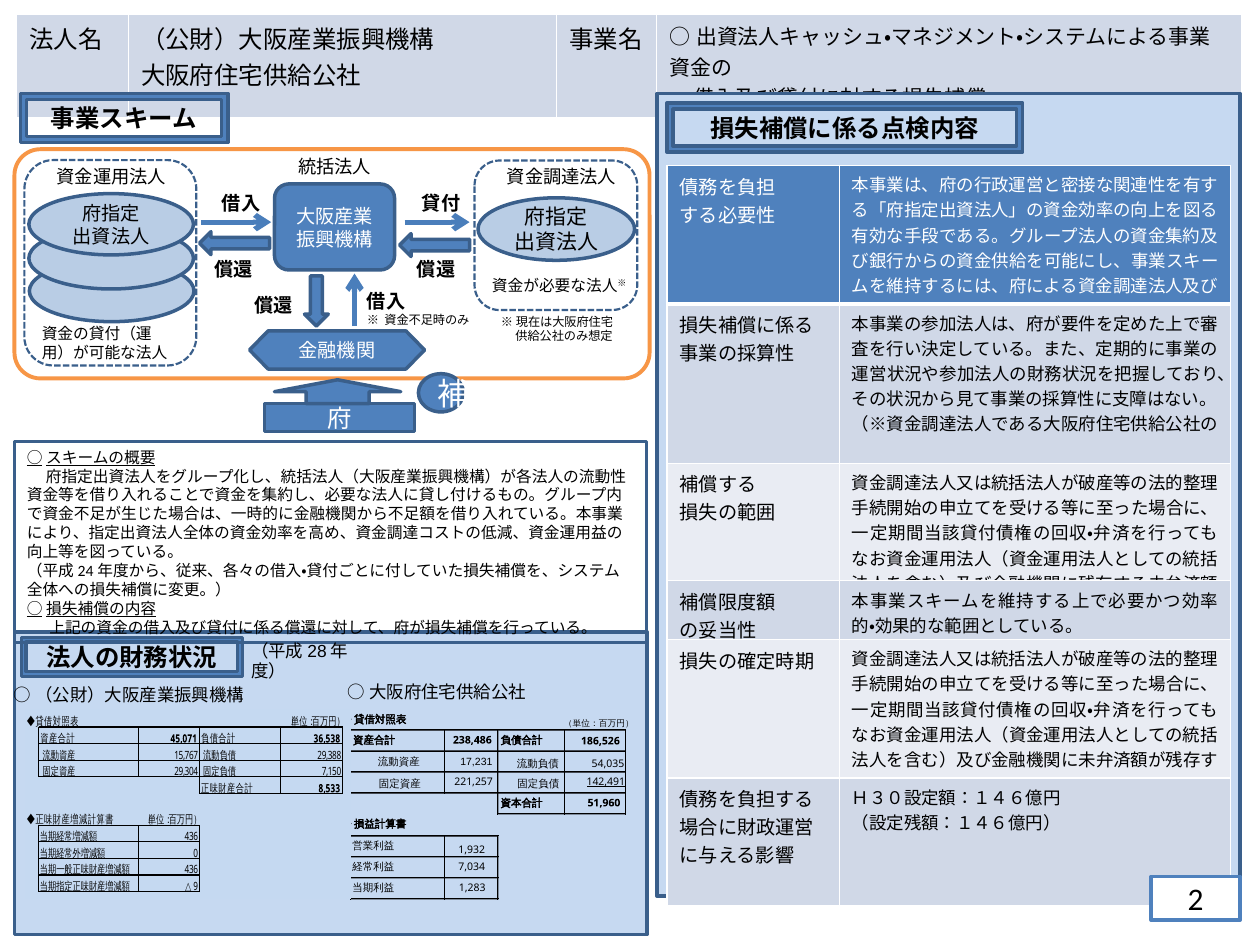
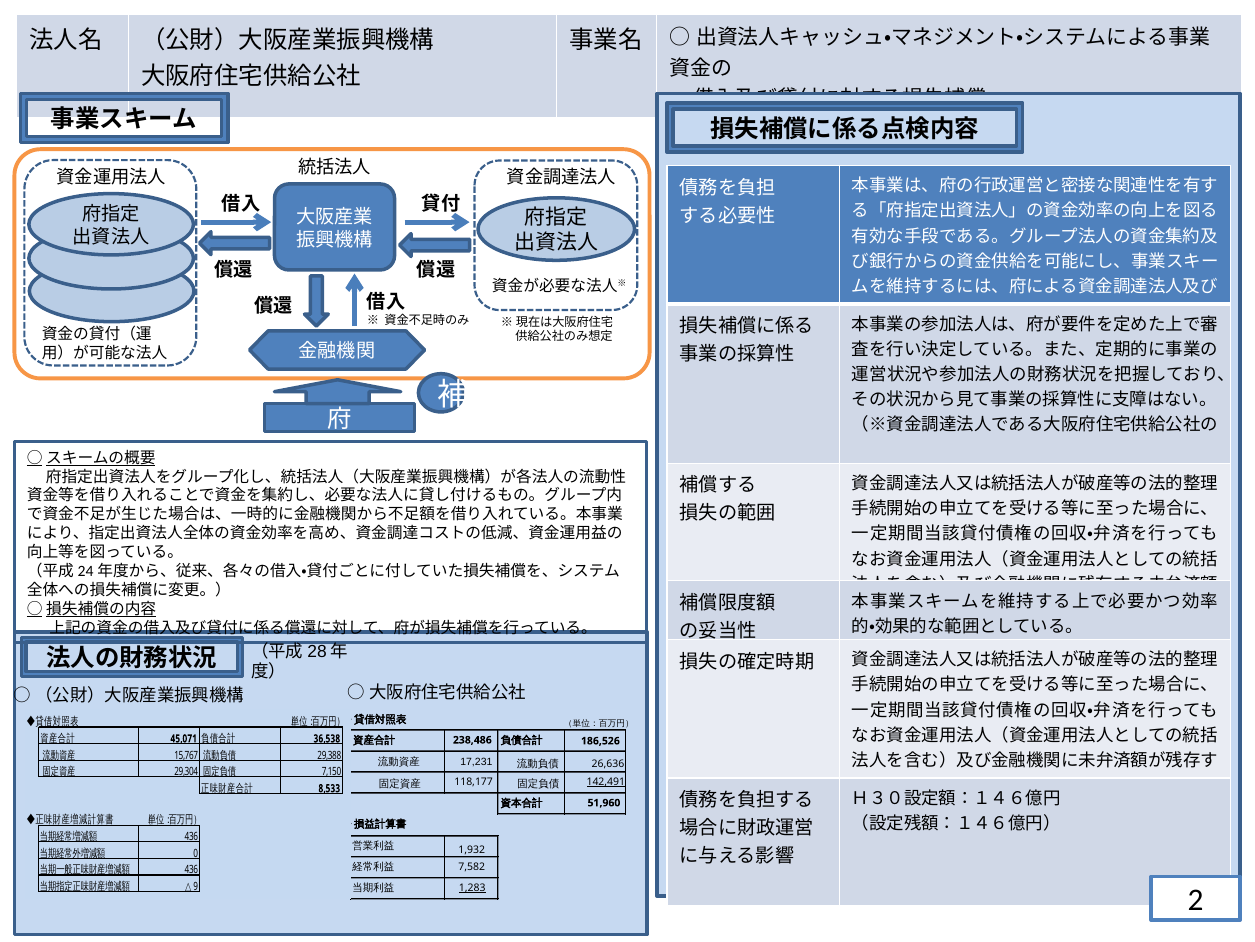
54,035: 54,035 -> 26,636 (608, 763)
221,257: 221,257 -> 118,177 (474, 781)
7,034: 7,034 -> 7,582 (472, 866)
1,283 underline: none -> present (472, 887)
